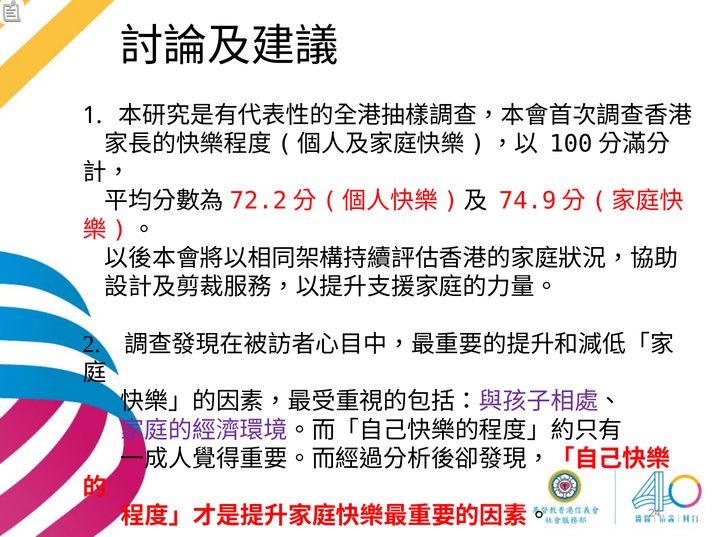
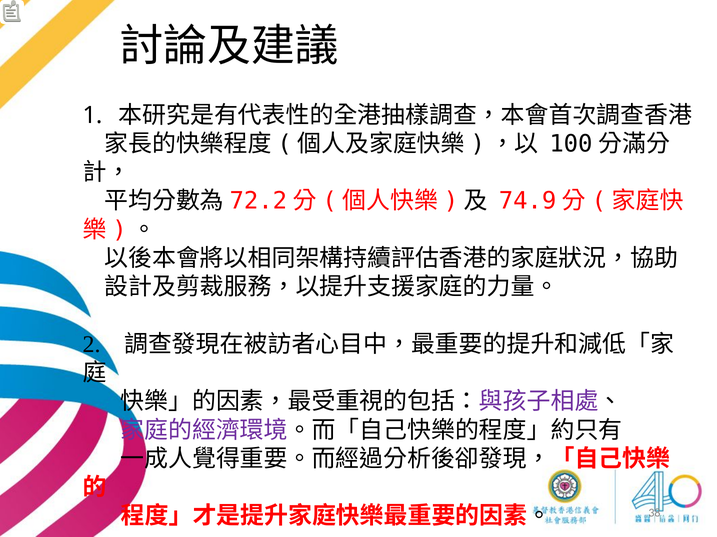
24: 24 -> 38 (654, 513)
